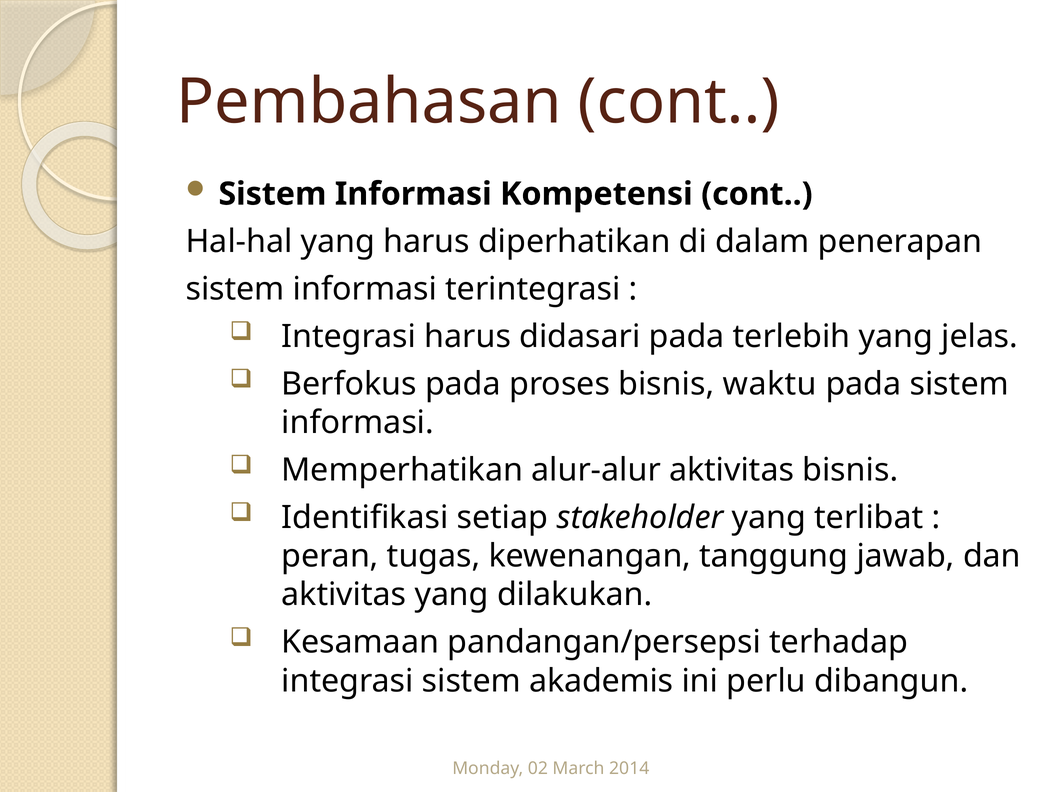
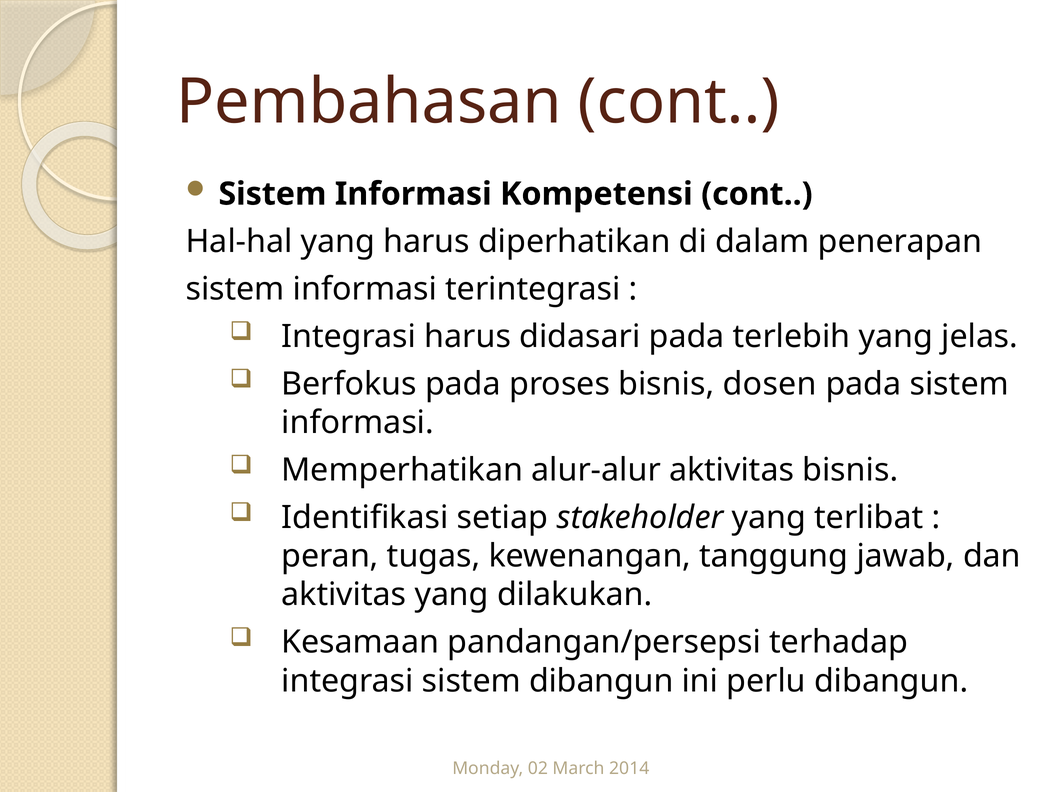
waktu: waktu -> dosen (770, 384)
sistem akademis: akademis -> dibangun (601, 681)
